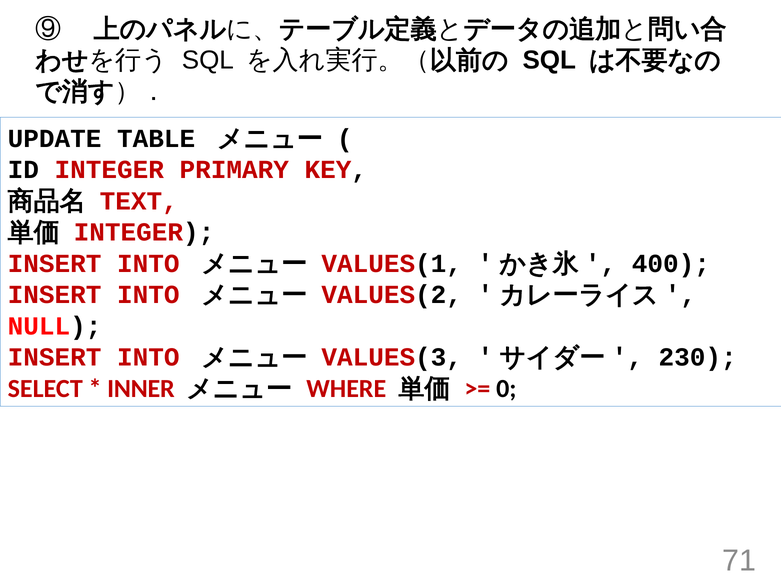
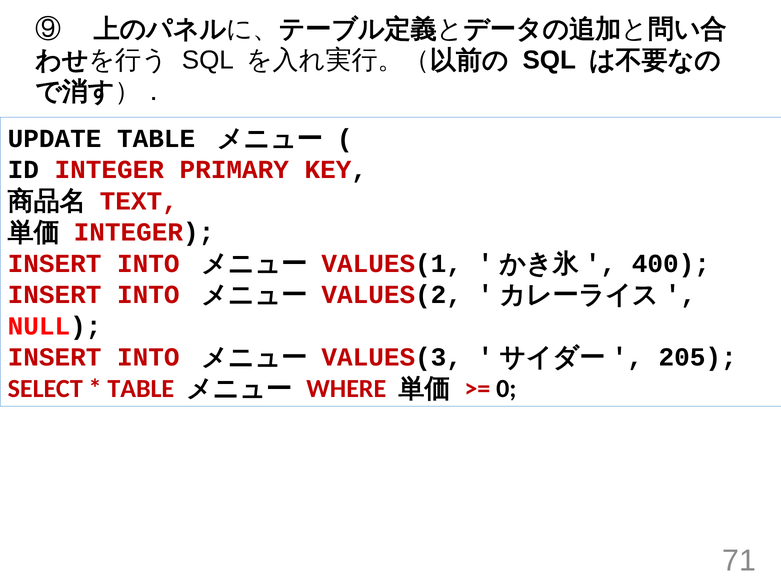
230: 230 -> 205 (698, 357)
INNER: INNER -> TABLE (141, 388)
